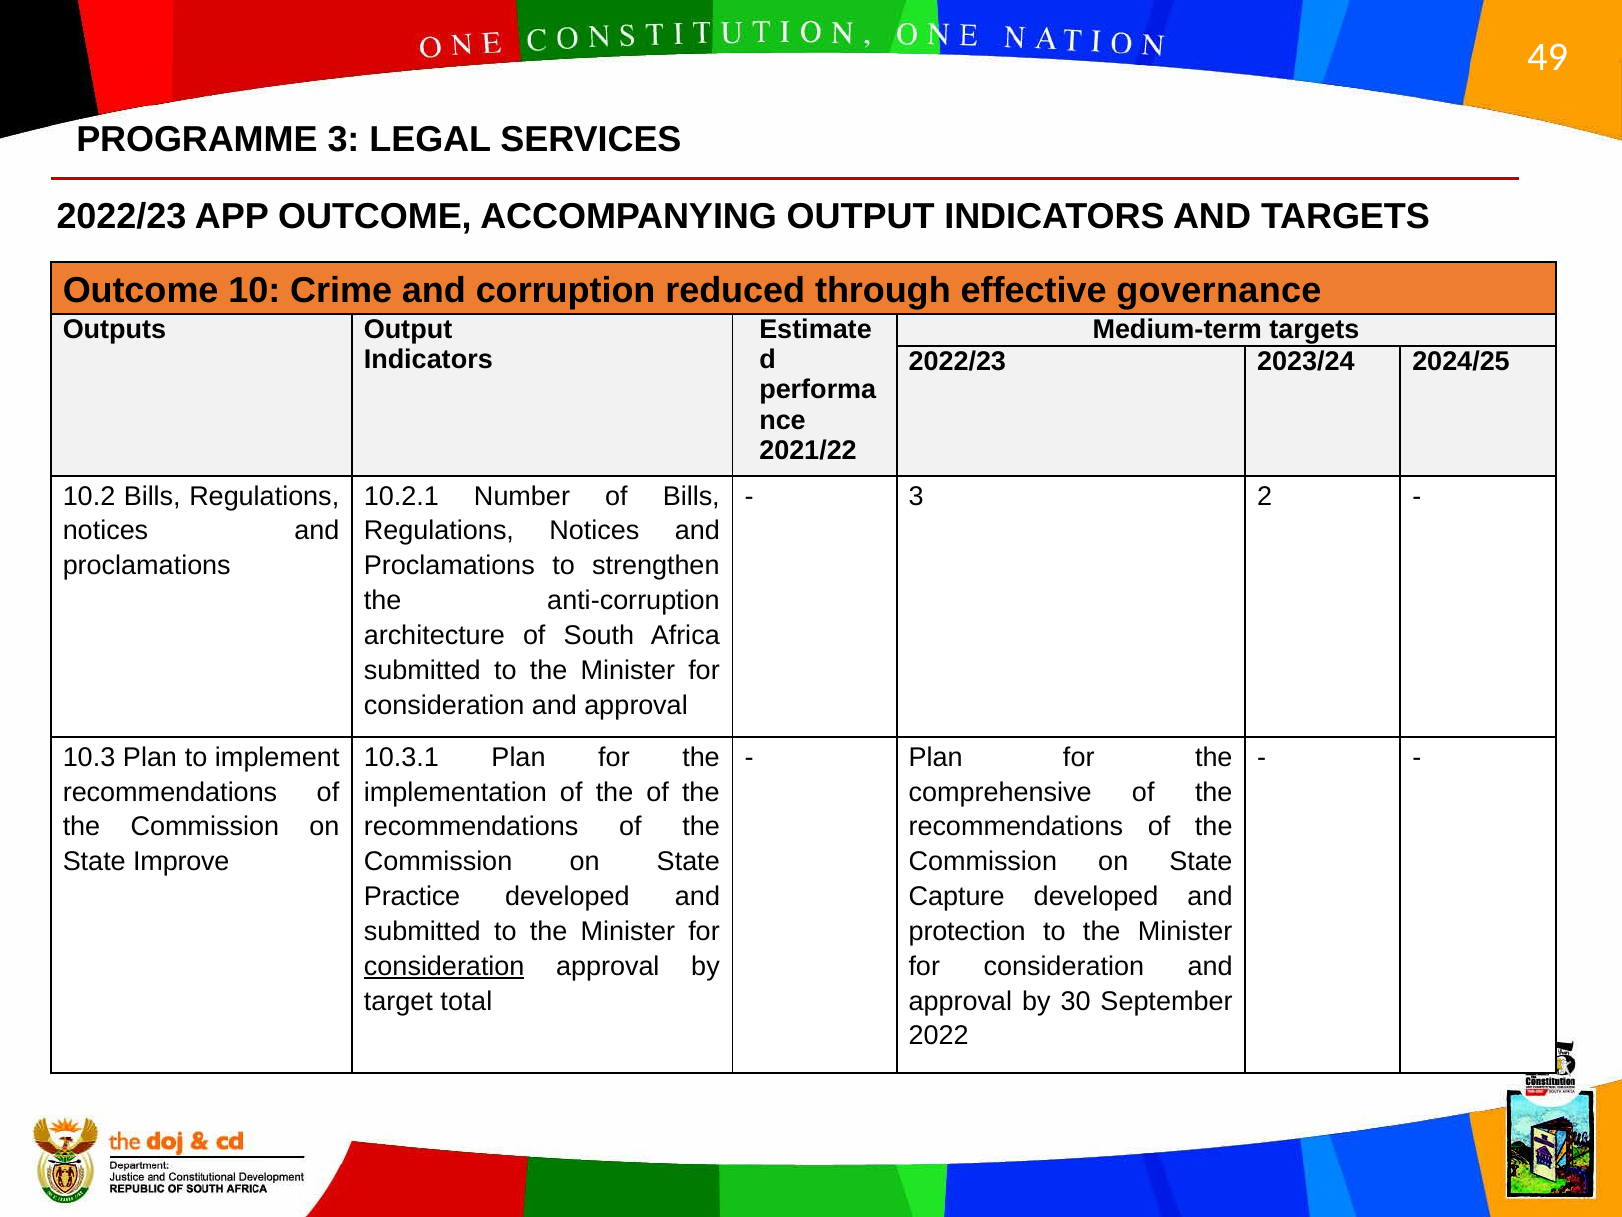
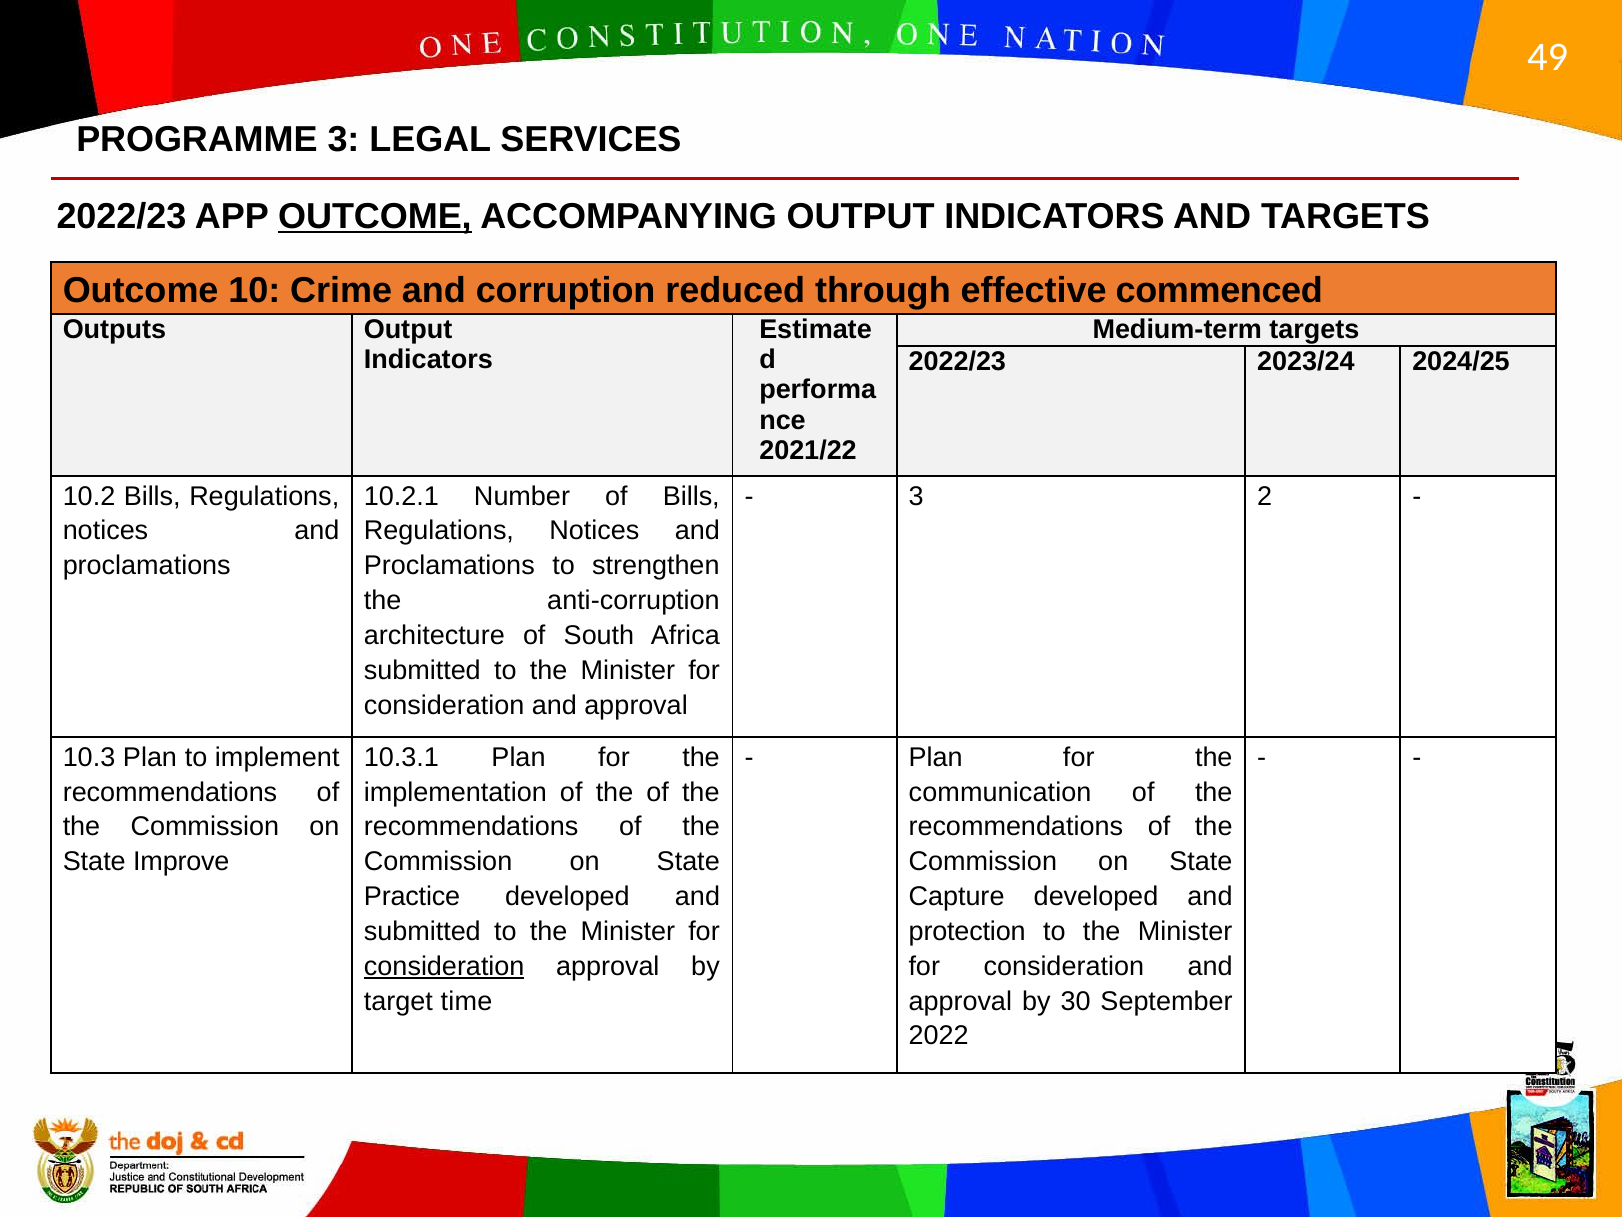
OUTCOME underline: none -> present (375, 216)
governance: governance -> commenced (1219, 290)
comprehensive: comprehensive -> communication (1000, 792)
total: total -> time (466, 1001)
